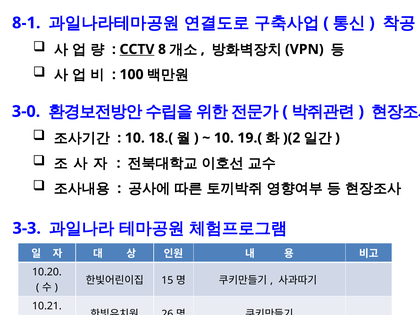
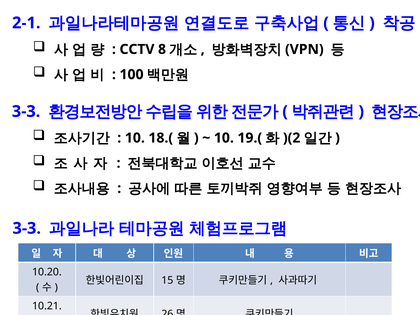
8-1: 8-1 -> 2-1 (26, 23)
CCTV underline: present -> none (137, 49)
3-0: 3-0 -> 3-3 (26, 111)
